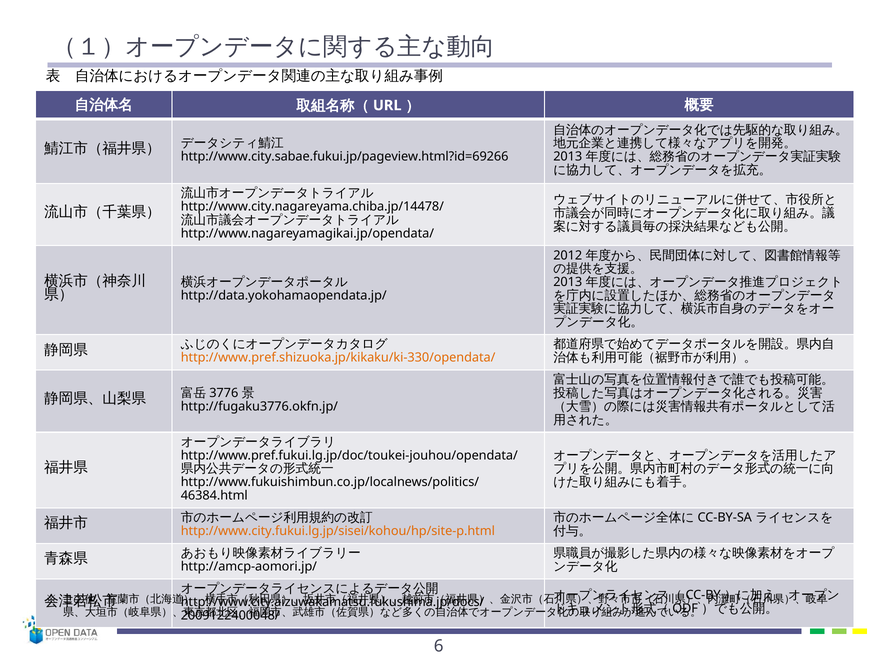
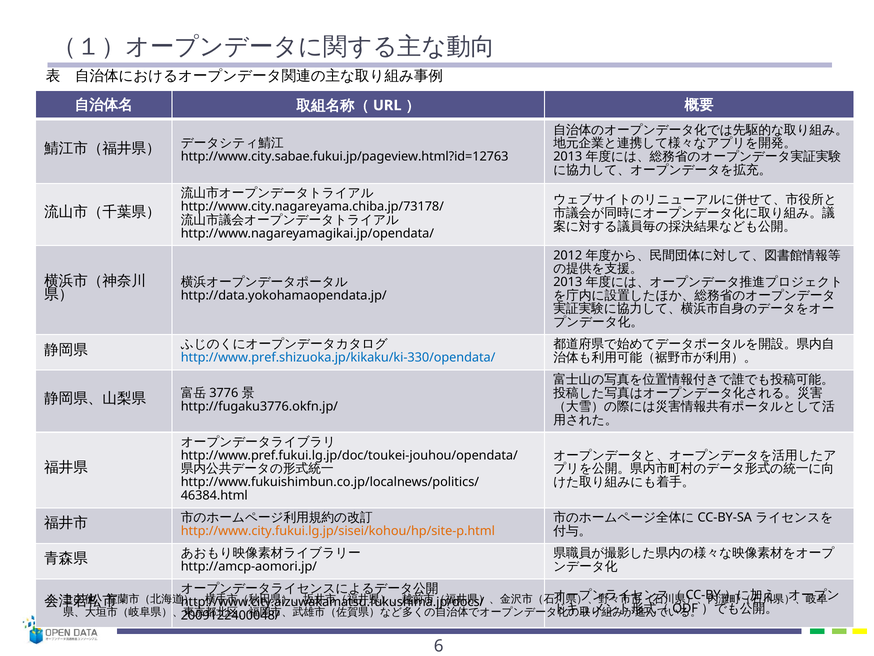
http://www.city.sabae.fukui.jp/pageview.html?id=69266: http://www.city.sabae.fukui.jp/pageview.html?id=69266 -> http://www.city.sabae.fukui.jp/pageview.html?id=12763 (345, 157)
http://www.city.nagareyama.chiba.jp/14478/: http://www.city.nagareyama.chiba.jp/14478/ -> http://www.city.nagareyama.chiba.jp/73178/ (312, 206)
http://www.pref.shizuoka.jp/kikaku/ki-330/opendata/ colour: orange -> blue (338, 357)
